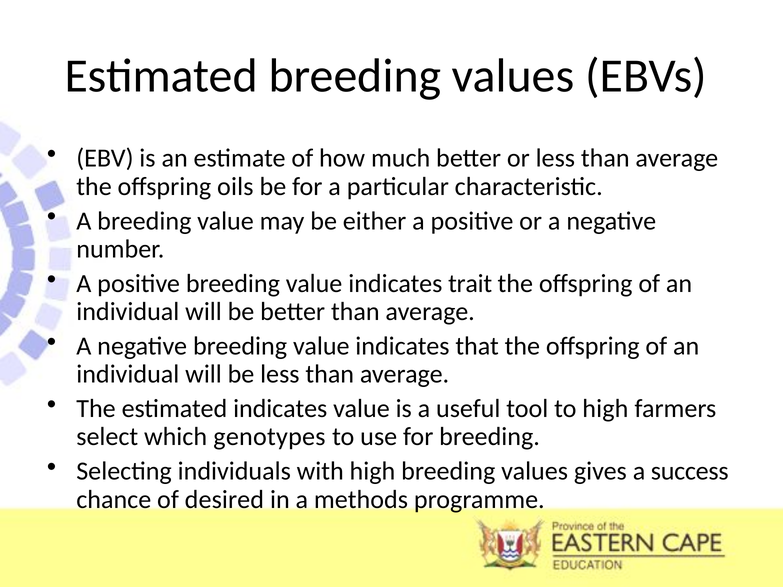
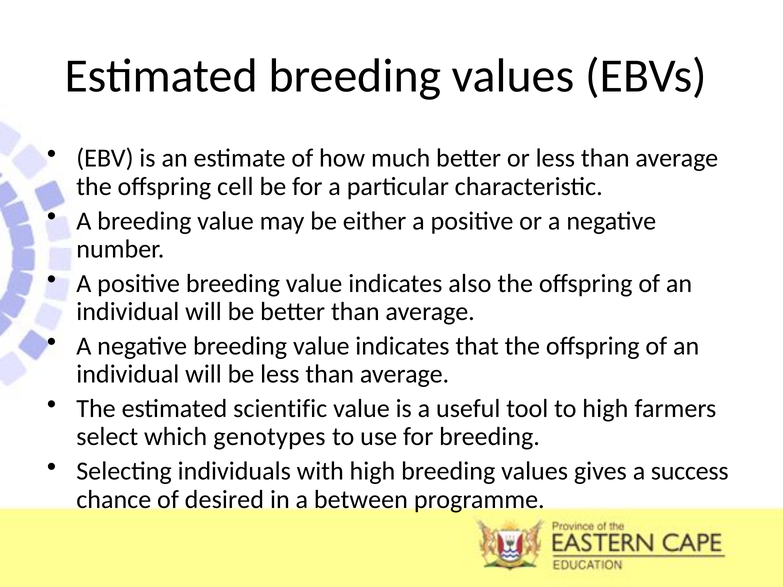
oils: oils -> cell (235, 187)
trait: trait -> also (470, 284)
estimated indicates: indicates -> scientific (280, 409)
methods: methods -> between (361, 500)
